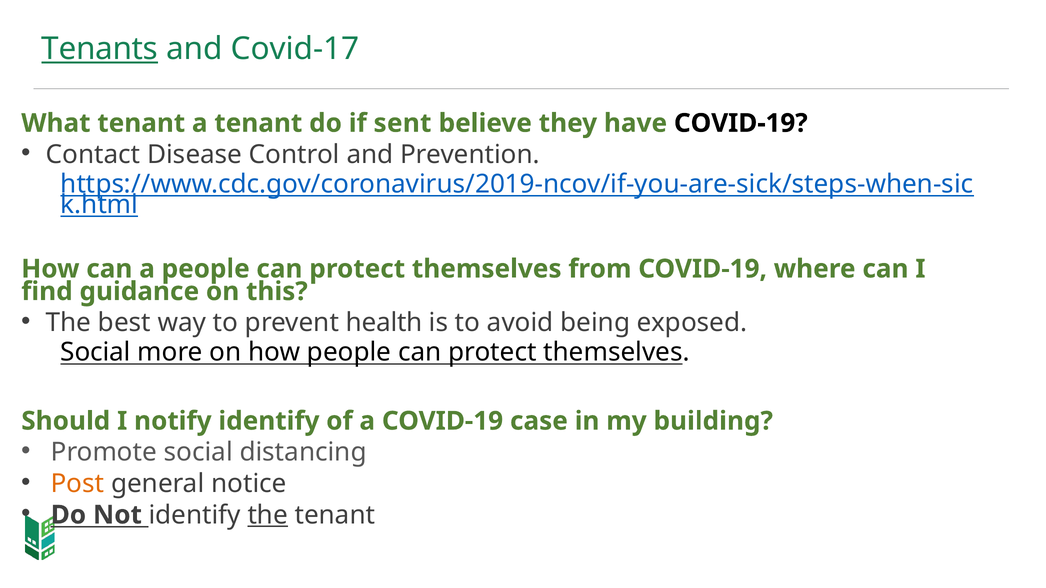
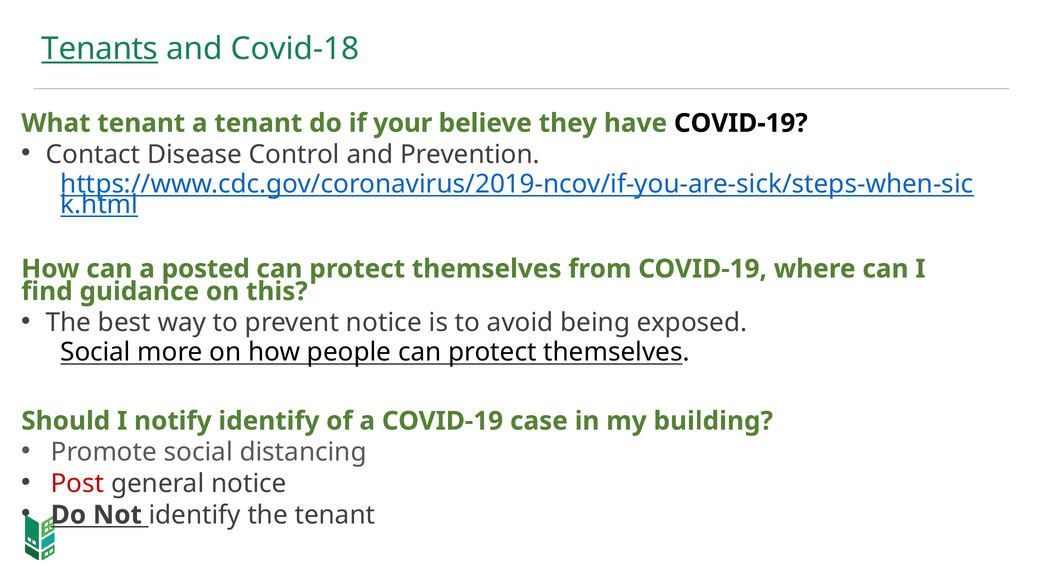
Covid-17: Covid-17 -> Covid-18 (295, 49)
sent: sent -> your (403, 123)
a people: people -> posted (206, 269)
prevent health: health -> notice (384, 323)
Post colour: orange -> red (77, 484)
the underline: present -> none (268, 515)
